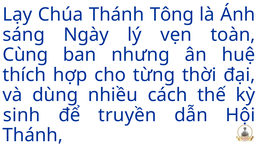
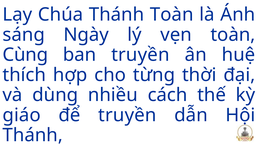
Thánh Tông: Tông -> Toàn (172, 15)
ban nhưng: nhưng -> truyền (140, 55)
sinh: sinh -> giáo (22, 115)
